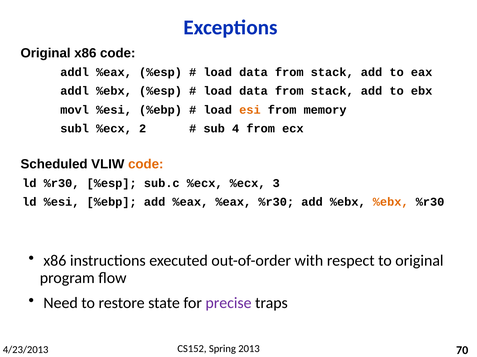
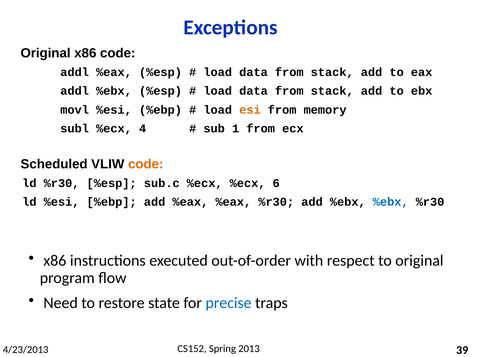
2: 2 -> 4 (143, 129)
4: 4 -> 1 (236, 129)
3: 3 -> 6 (276, 184)
%ebx colour: orange -> blue (391, 202)
precise colour: purple -> blue (229, 304)
70: 70 -> 39 (462, 351)
